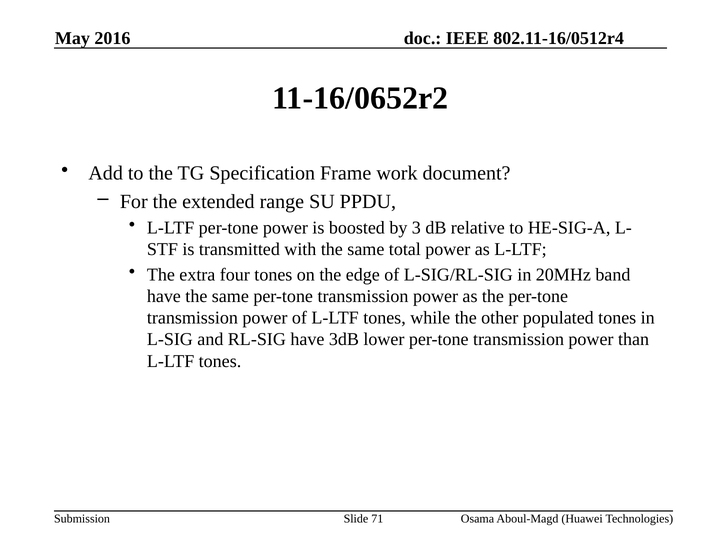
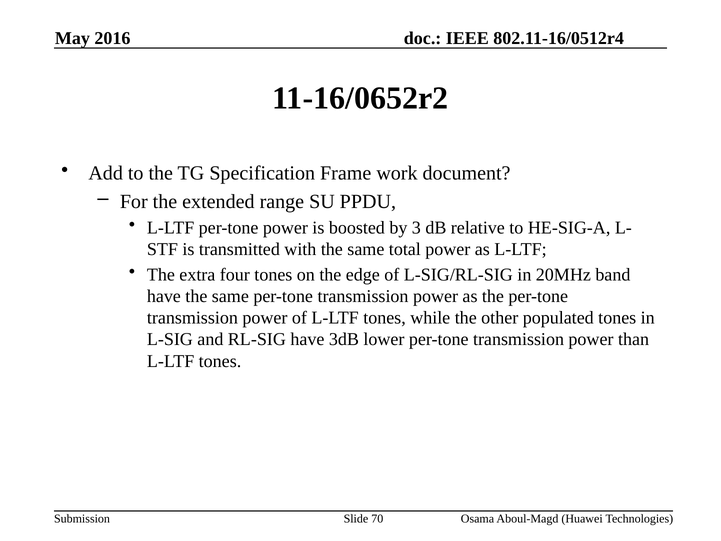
71: 71 -> 70 (377, 519)
